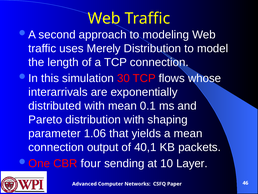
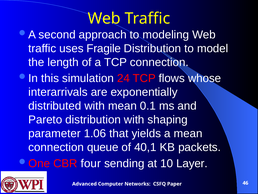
Merely: Merely -> Fragile (104, 48)
30: 30 -> 24 (123, 78)
output: output -> queue (103, 147)
